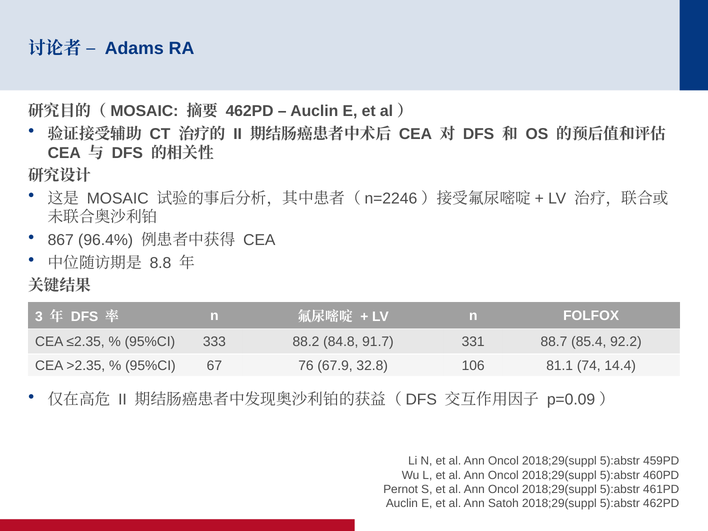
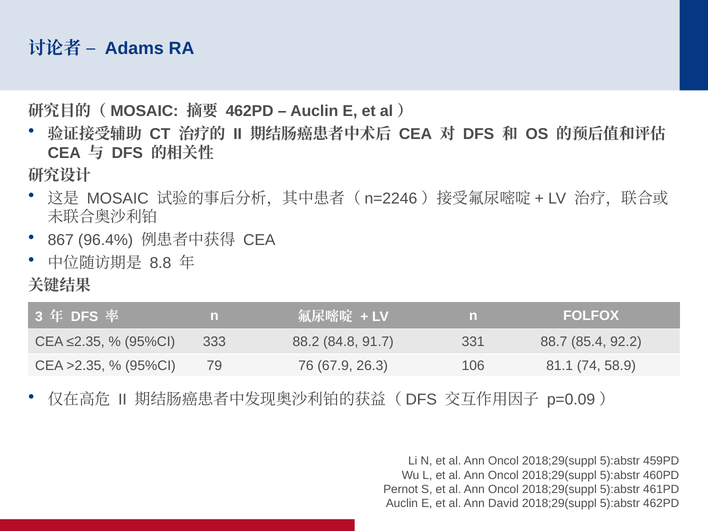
67: 67 -> 79 (214, 366)
32.8: 32.8 -> 26.3 (372, 366)
14.4: 14.4 -> 58.9 (620, 366)
Satoh: Satoh -> David (503, 503)
